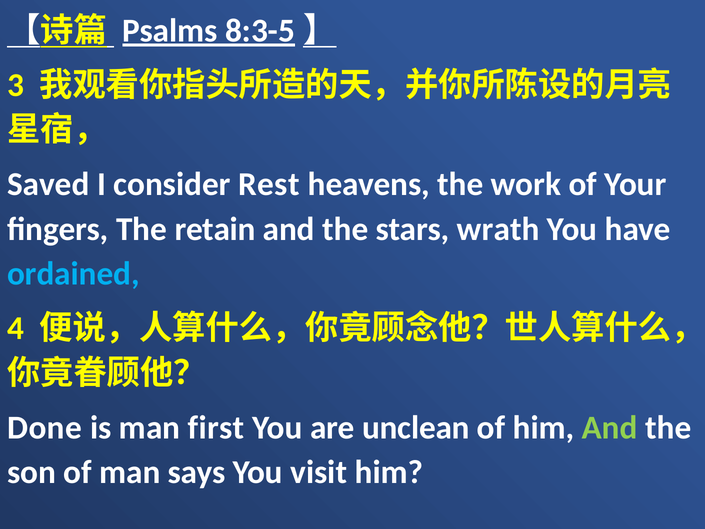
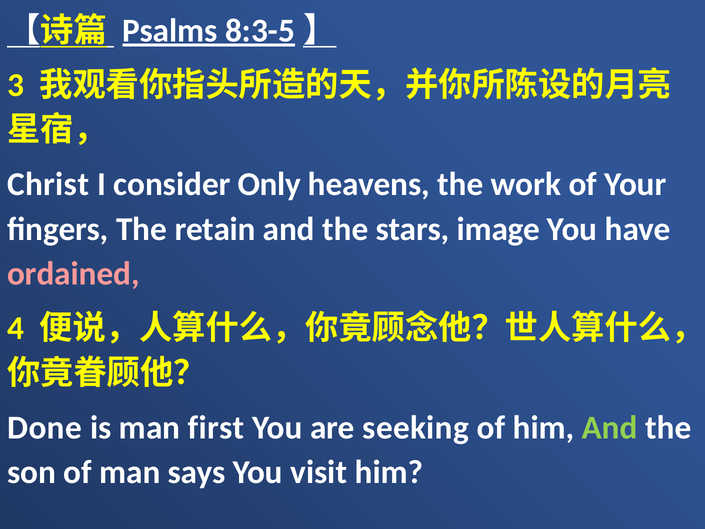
Saved: Saved -> Christ (48, 184)
Rest: Rest -> Only (269, 184)
wrath: wrath -> image (498, 229)
ordained colour: light blue -> pink (73, 274)
unclean: unclean -> seeking (416, 428)
